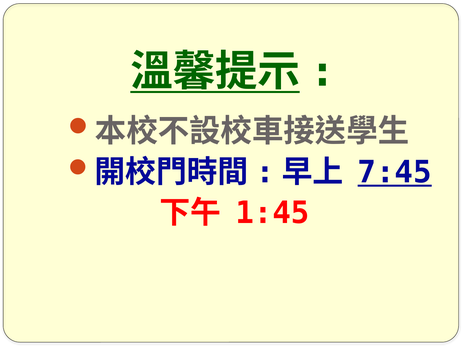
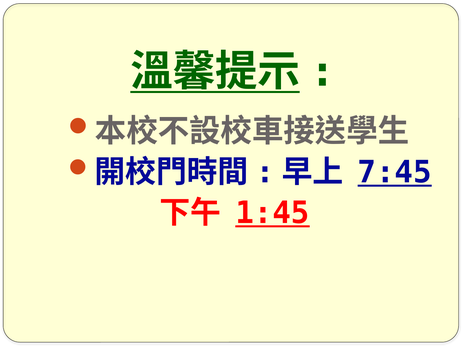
1:45 underline: none -> present (272, 213)
